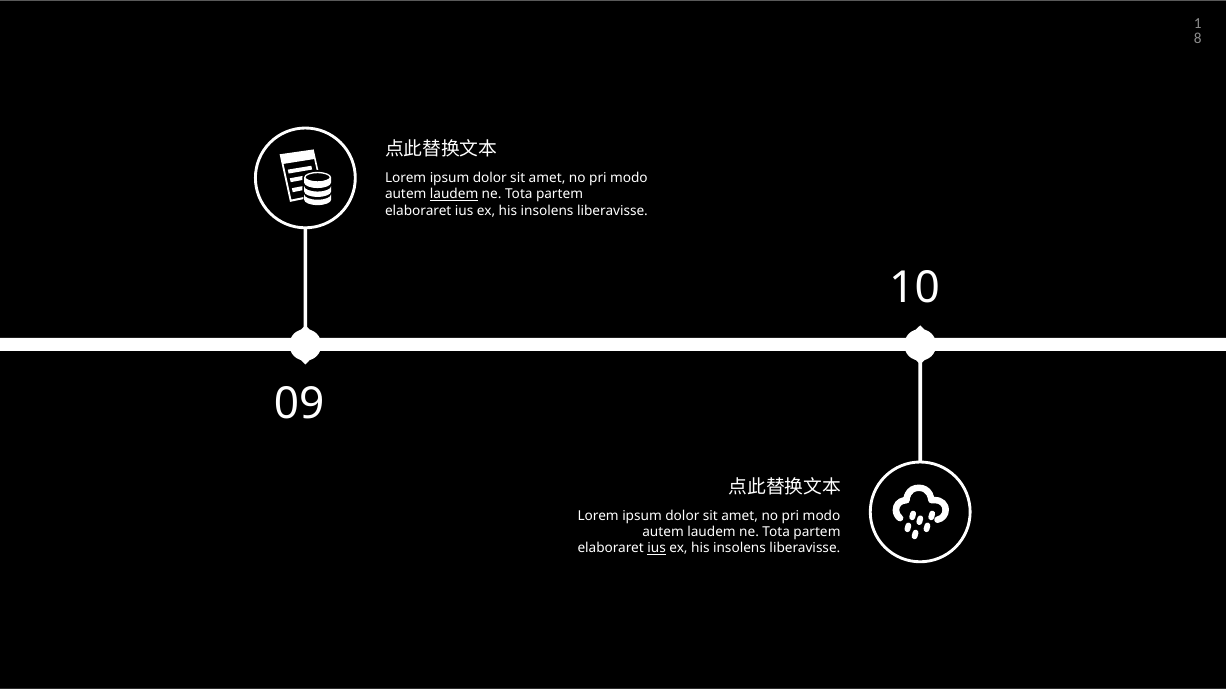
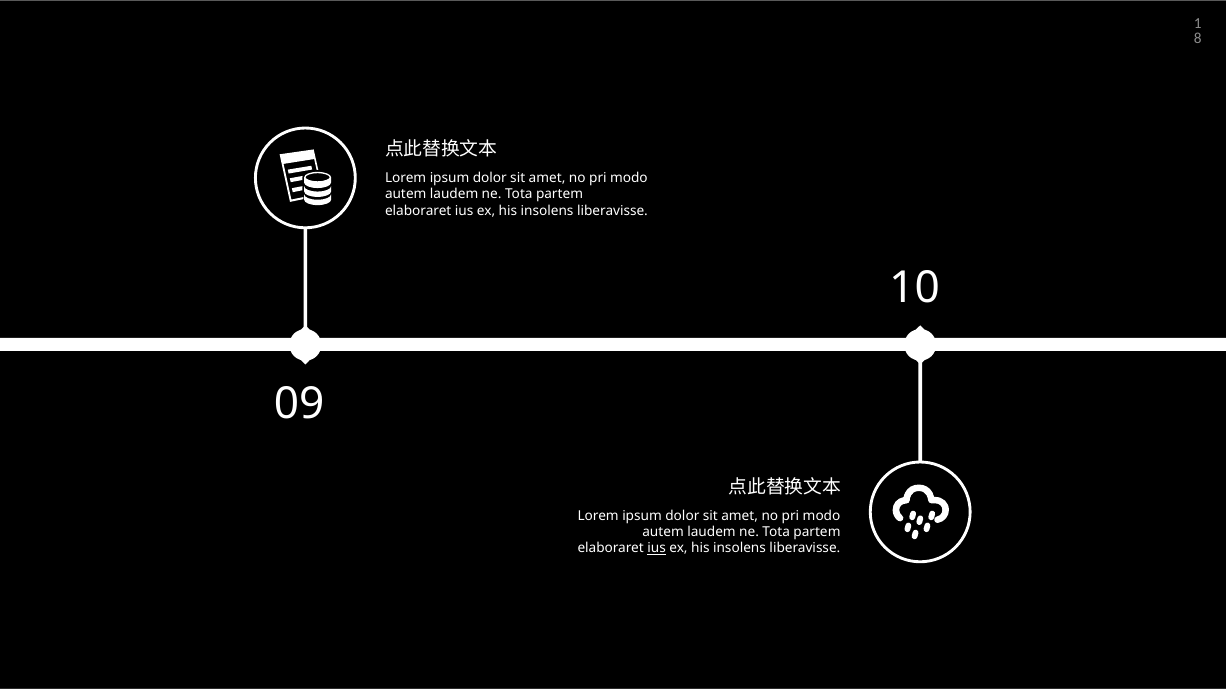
laudem underline: present -> none (454, 194)
